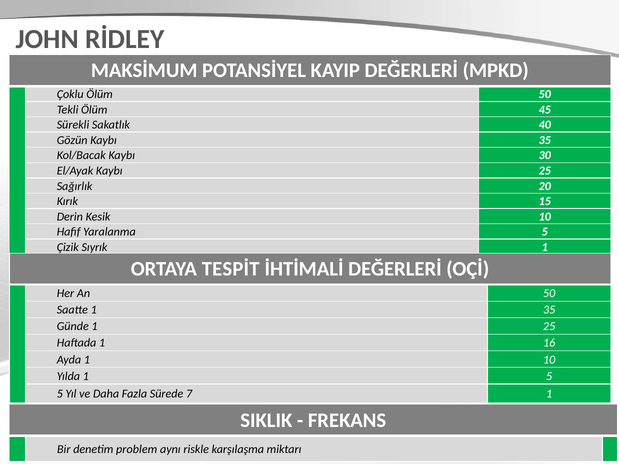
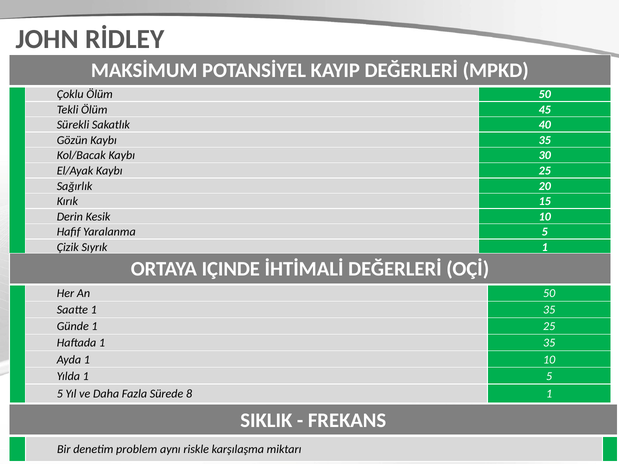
TESPİT: TESPİT -> IÇINDE (231, 269)
Haftada 1 16: 16 -> 35 (549, 343)
7: 7 -> 8 (189, 394)
